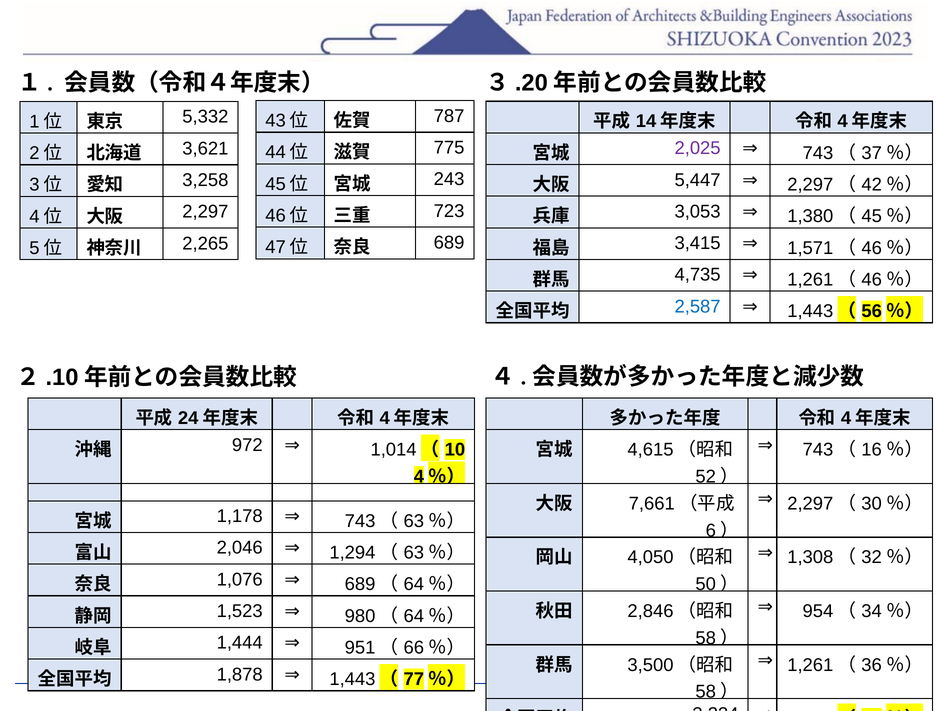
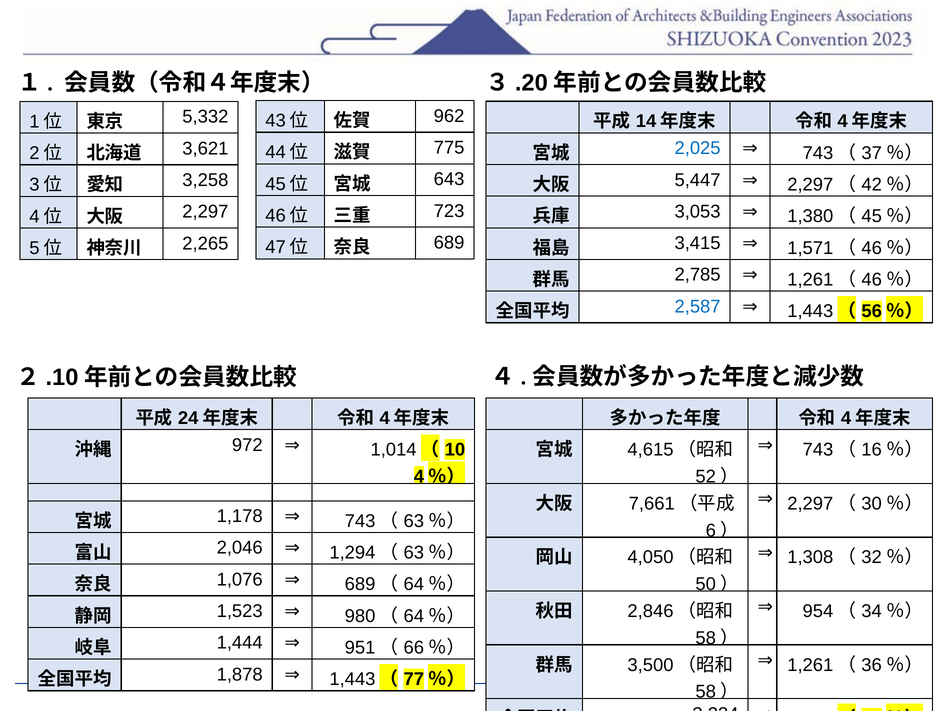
787: 787 -> 962 (449, 116)
2,025 colour: purple -> blue (698, 148)
243: 243 -> 643 (449, 179)
4,735: 4,735 -> 2,785 (698, 275)
